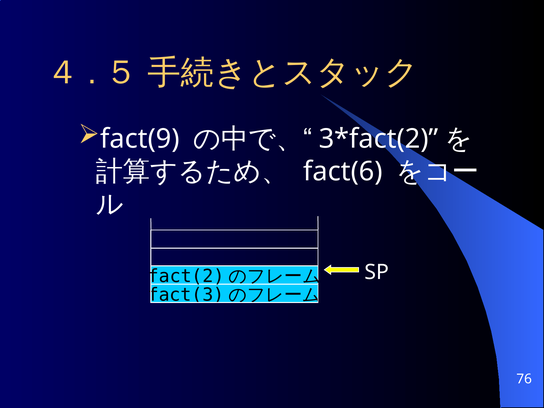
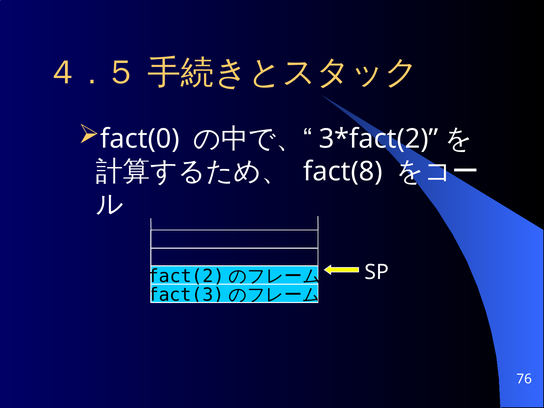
fact(9: fact(9 -> fact(0 (140, 139)
fact(6: fact(6 -> fact(8 (343, 171)
